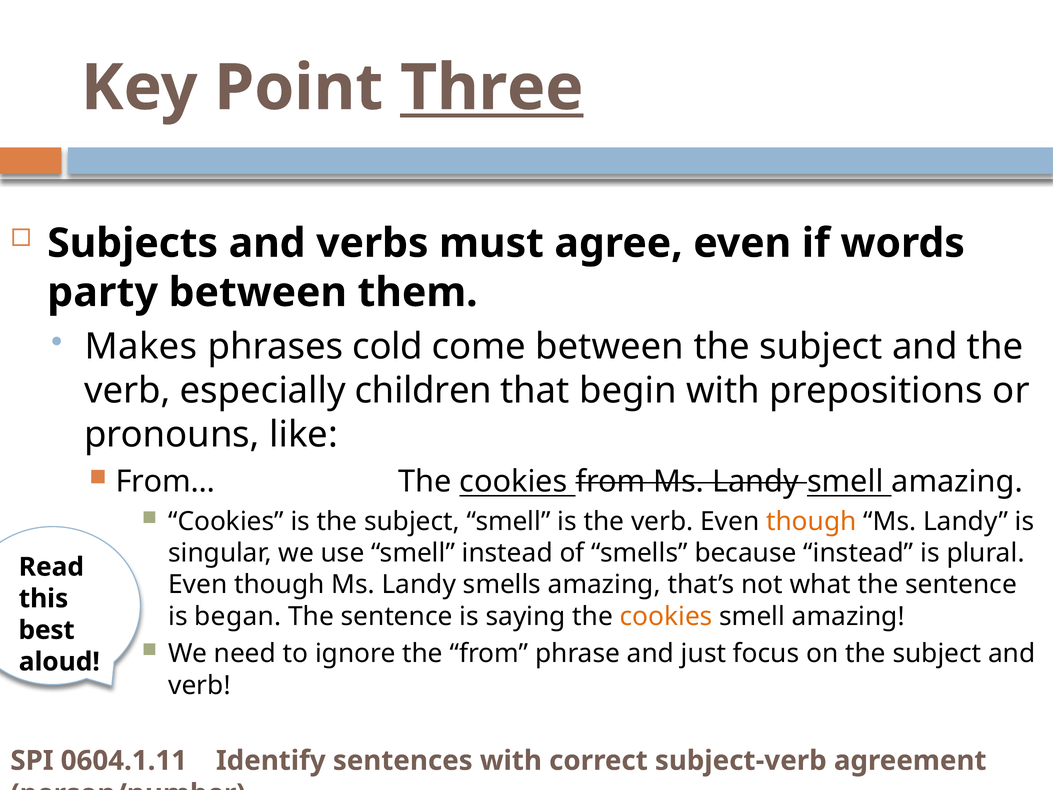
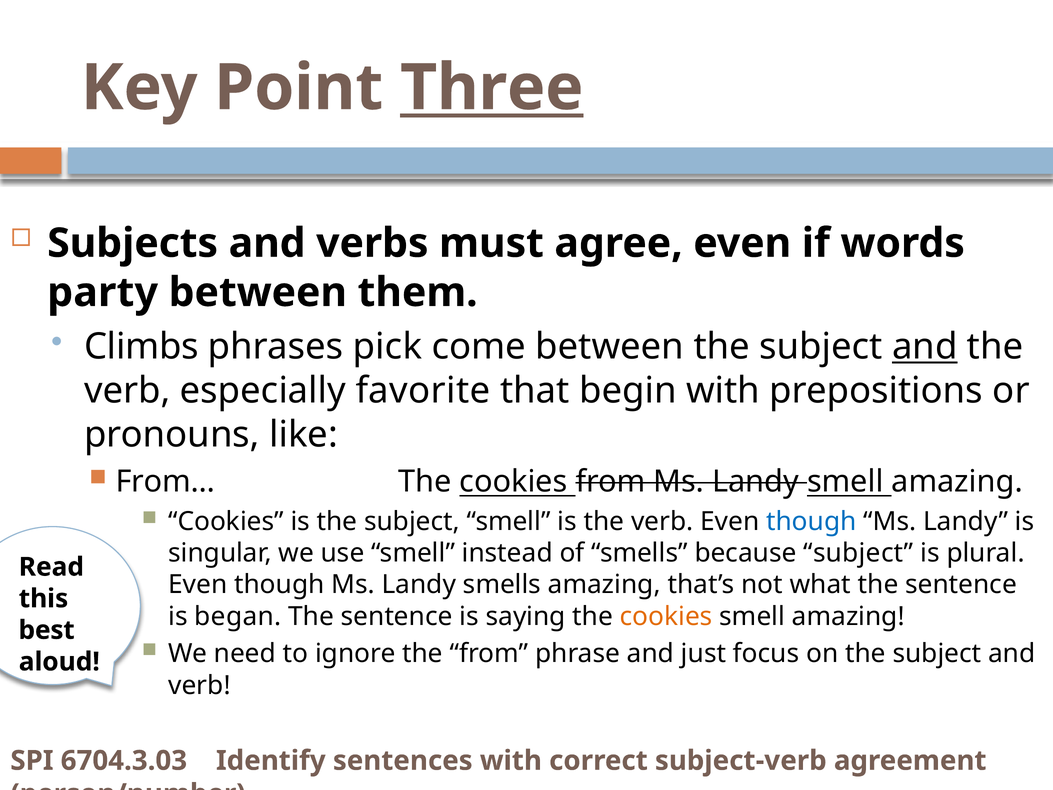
Makes: Makes -> Climbs (141, 347)
cold: cold -> pick (387, 347)
and underline: none -> present (925, 347)
children: children -> favorite (423, 391)
though colour: orange -> blue (811, 521)
because instead: instead -> subject (858, 553)
0604.1.11: 0604.1.11 -> 6704.3.03 (124, 760)
